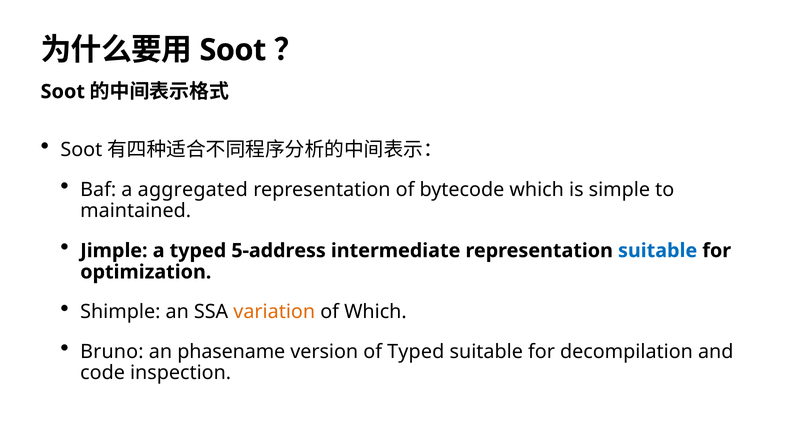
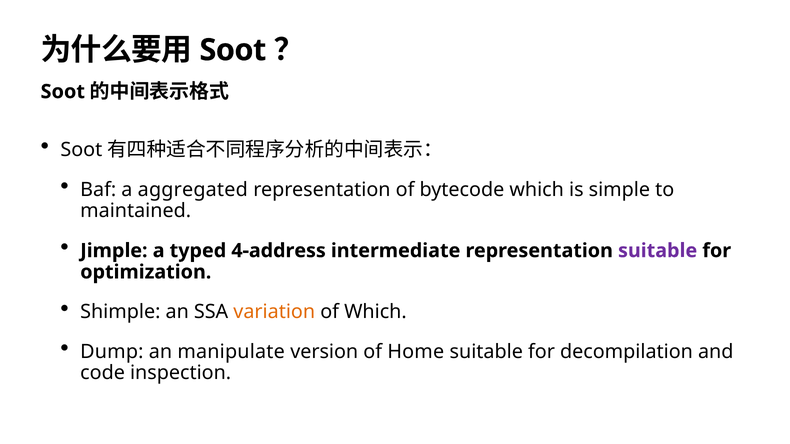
5-address: 5-address -> 4-address (279, 251)
suitable colour: blue -> purple (658, 251)
Bruno: Bruno -> Dump (112, 352)
phasename: phasename -> manipulate (231, 352)
of Typed: Typed -> Home (416, 352)
